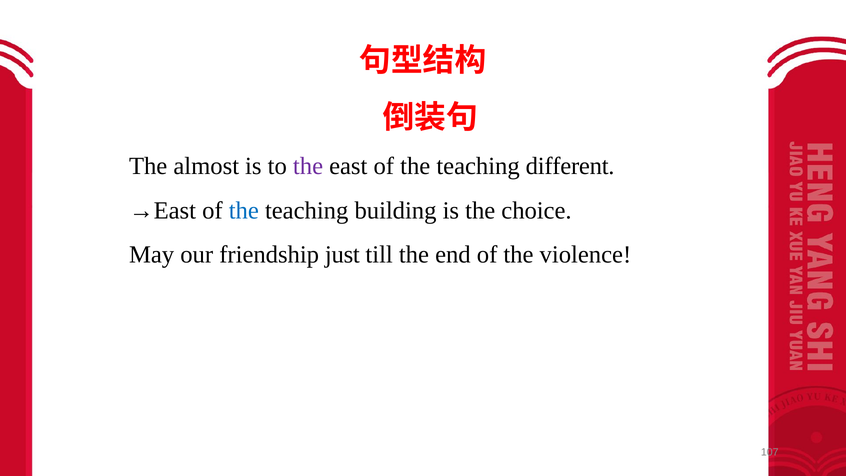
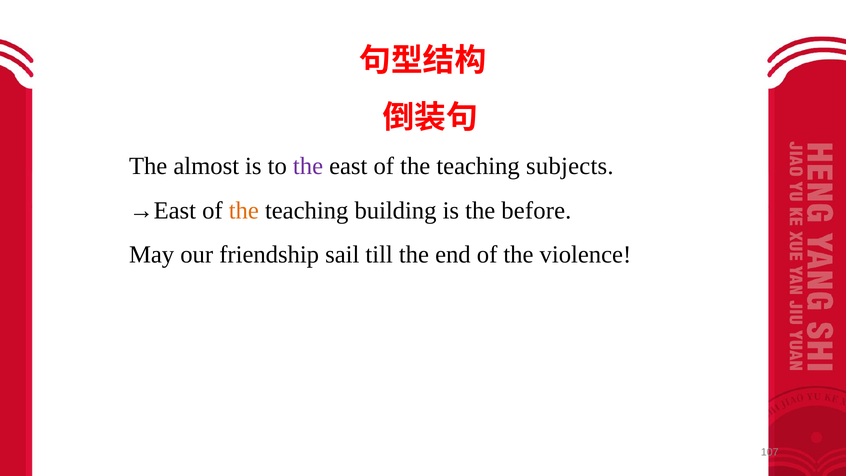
different: different -> subjects (570, 166)
the colour: blue -> orange (244, 210)
choice: choice -> before (536, 210)
just: just -> sail (342, 255)
